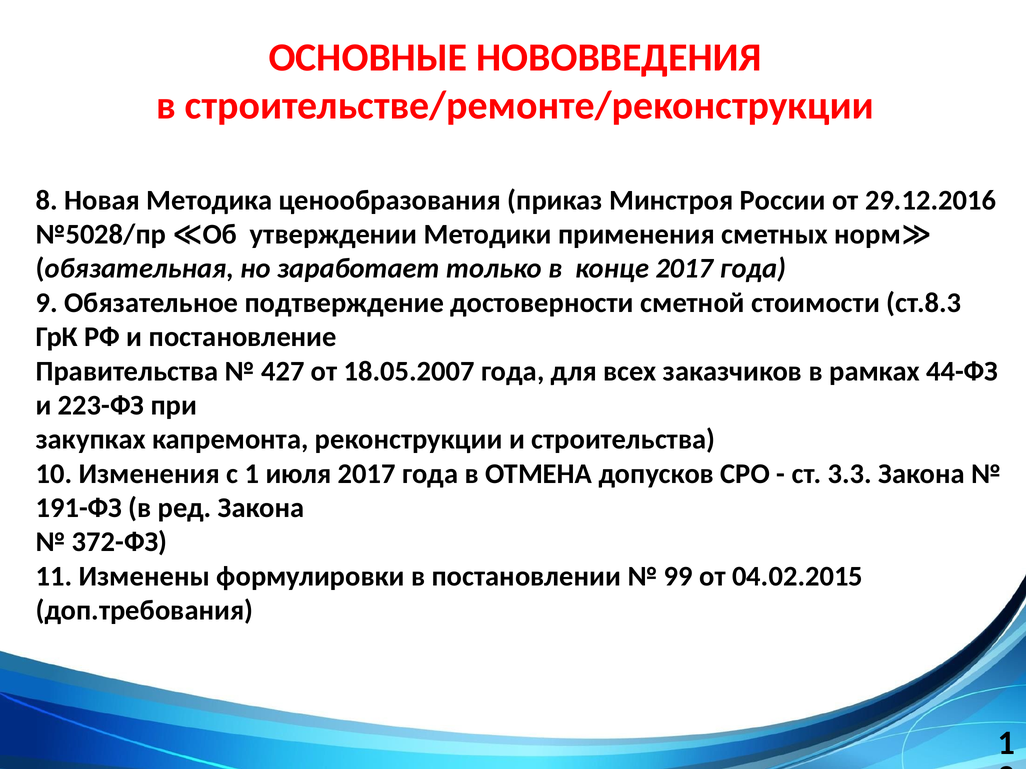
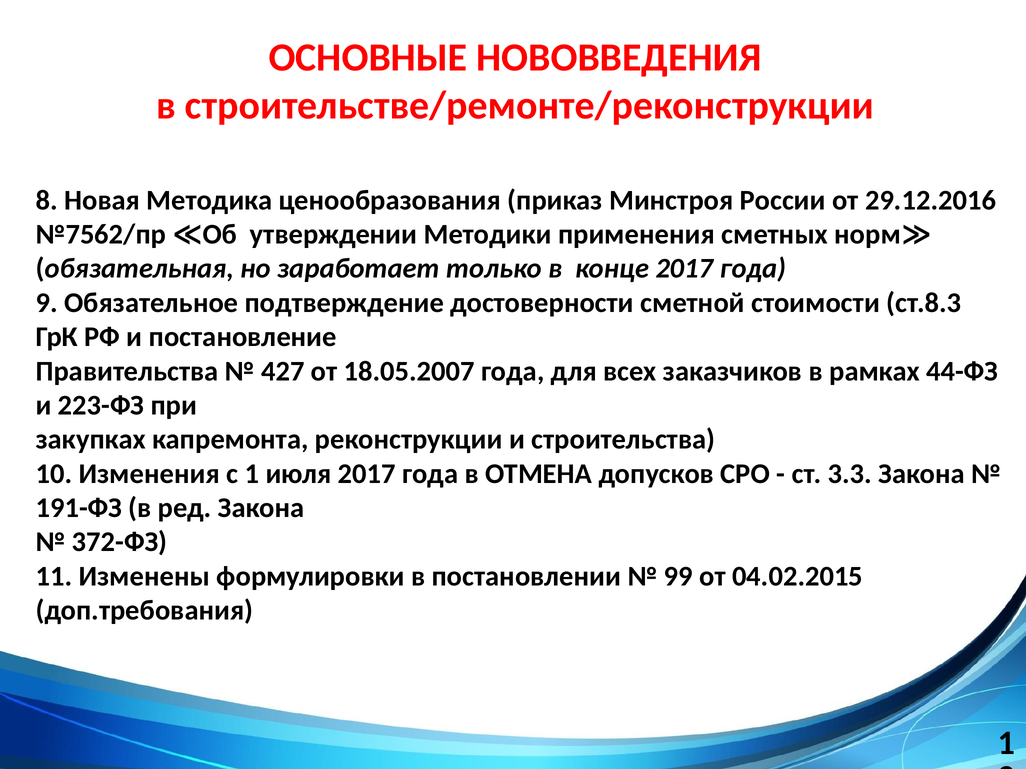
№5028/пр: №5028/пр -> №7562/пр (101, 234)
